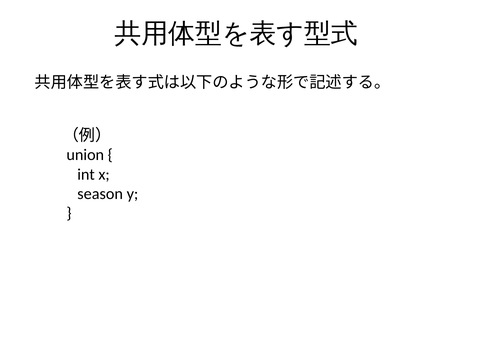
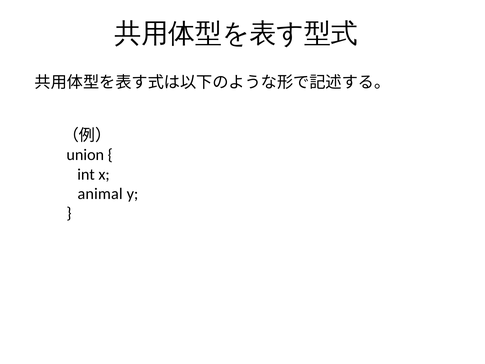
season: season -> animal (100, 194)
